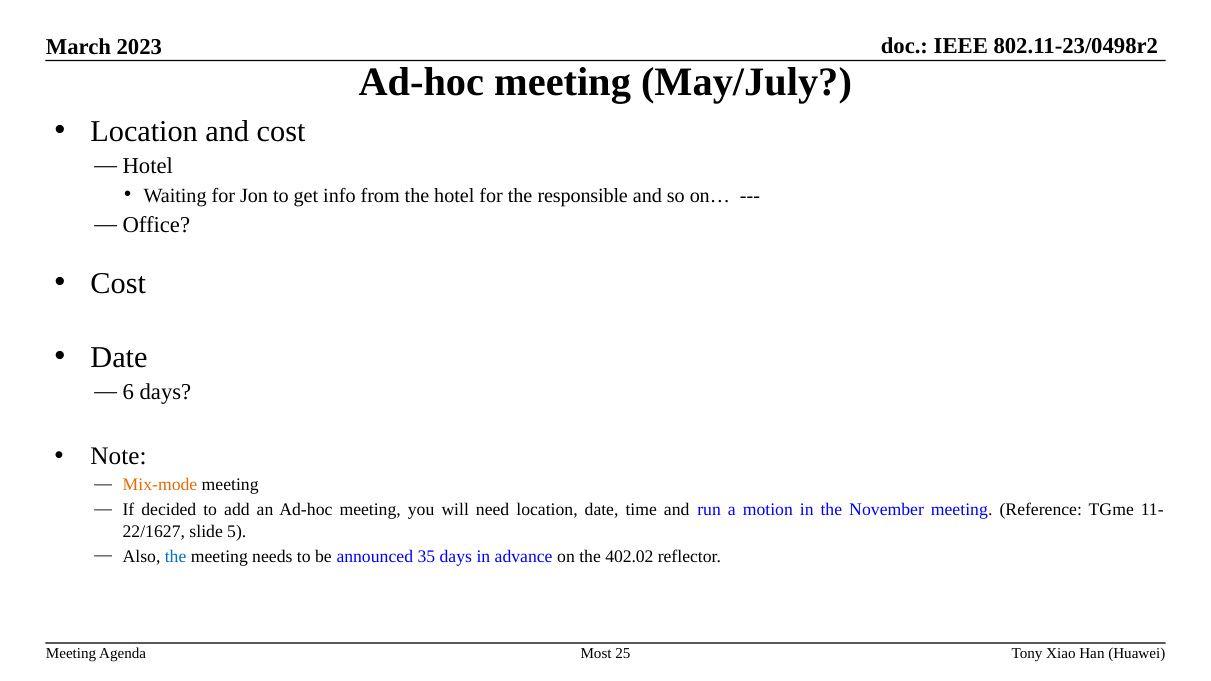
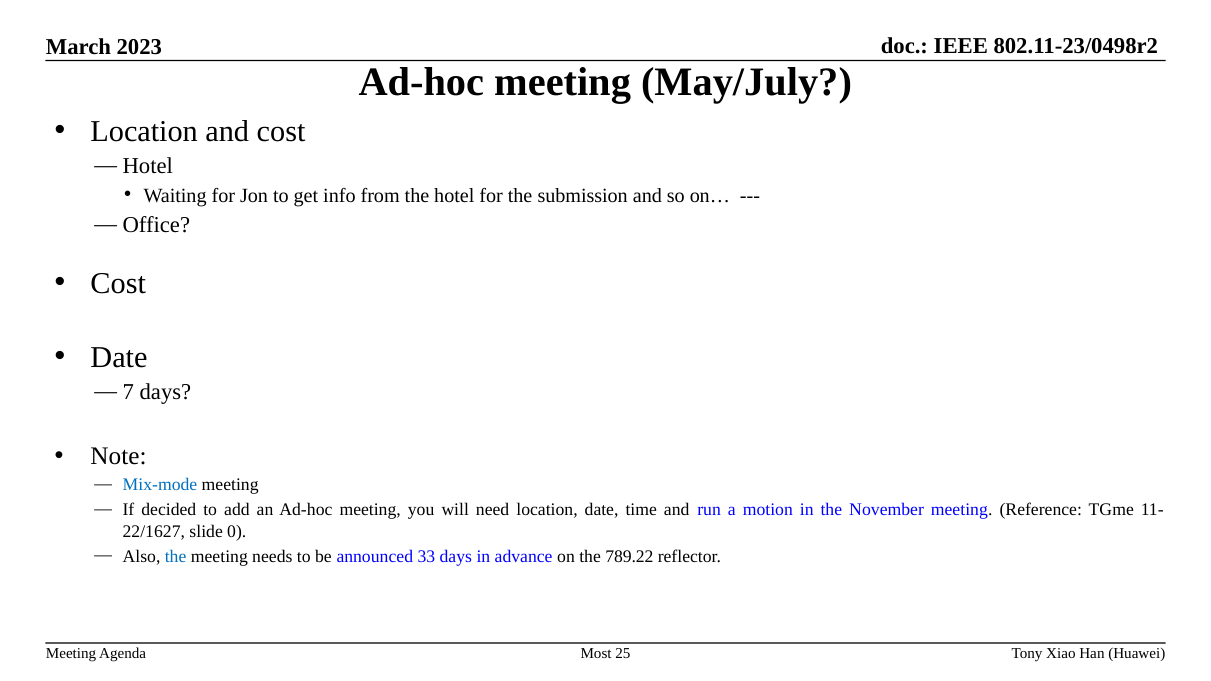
responsible: responsible -> submission (583, 196)
6: 6 -> 7 (128, 393)
Mix-mode colour: orange -> blue (160, 485)
5: 5 -> 0 (237, 531)
35: 35 -> 33 (426, 556)
402.02: 402.02 -> 789.22 (629, 556)
